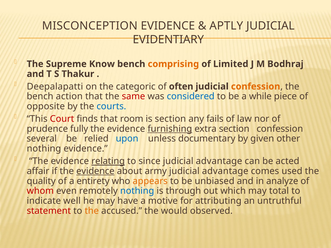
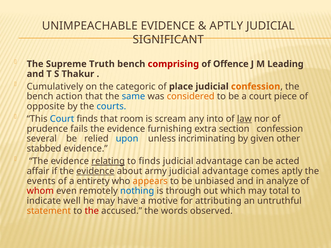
MISCONCEPTION: MISCONCEPTION -> UNIMPEACHABLE (90, 26)
EVIDENTIARY: EVIDENTIARY -> SIGNIFICANT (168, 40)
Know: Know -> Truth (102, 64)
comprising colour: orange -> red (173, 64)
Limited: Limited -> Offence (231, 64)
Bodhraj: Bodhraj -> Leading (285, 64)
Deepalapatti: Deepalapatti -> Cumulatively (55, 87)
often: often -> place (181, 87)
same colour: red -> blue (133, 96)
considered colour: blue -> orange (191, 96)
a while: while -> court (260, 96)
Court colour: red -> blue (62, 119)
is section: section -> scream (170, 119)
fails: fails -> into (215, 119)
law underline: none -> present (244, 119)
fully: fully -> fails (79, 129)
furnishing underline: present -> none (170, 129)
documentary: documentary -> incriminating (207, 139)
nothing: nothing -> stabbed (44, 149)
to since: since -> finds (149, 161)
comes used: used -> aptly (292, 171)
quality: quality -> events (41, 181)
statement colour: red -> orange (49, 211)
the colour: orange -> red (92, 211)
would: would -> words (174, 211)
